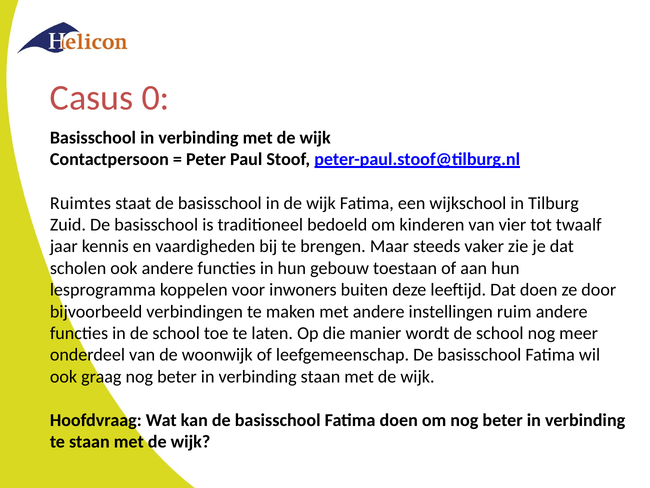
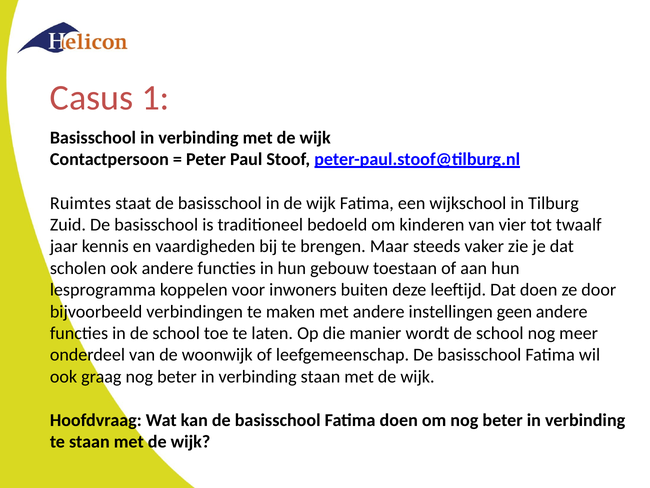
0: 0 -> 1 (156, 98)
ruim: ruim -> geen (514, 311)
